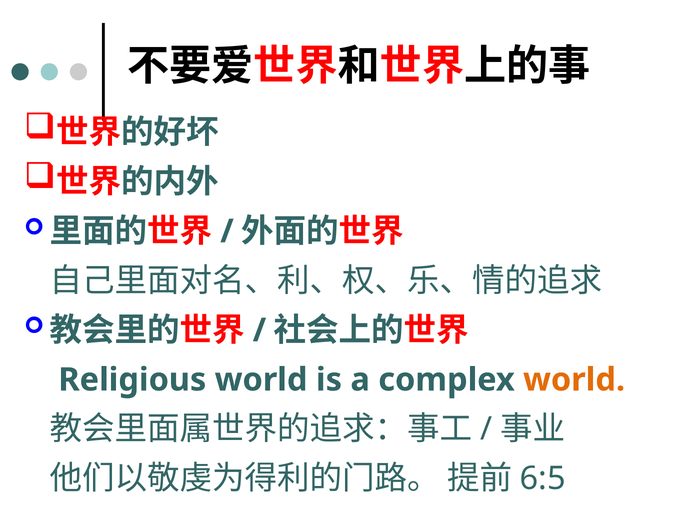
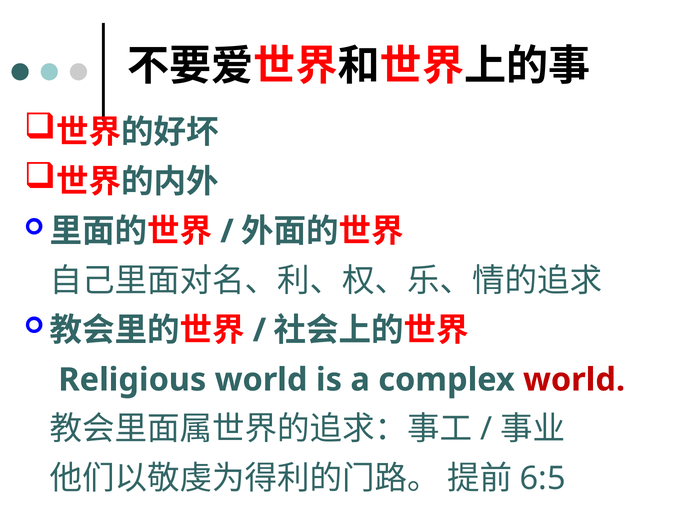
world colour: orange -> red (574, 380)
